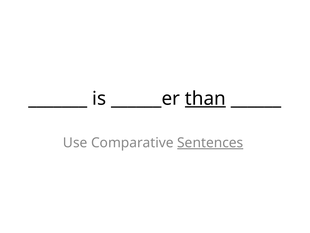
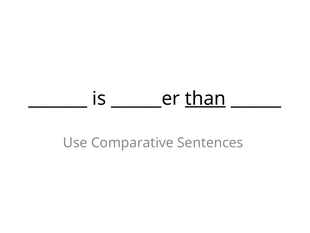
Sentences underline: present -> none (210, 143)
